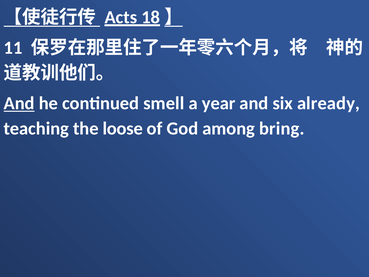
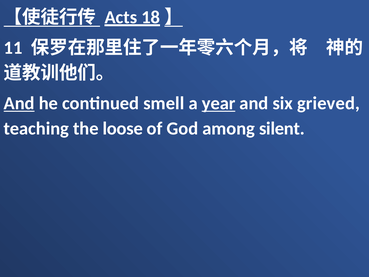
year underline: none -> present (219, 103)
already: already -> grieved (328, 103)
bring: bring -> silent (282, 128)
